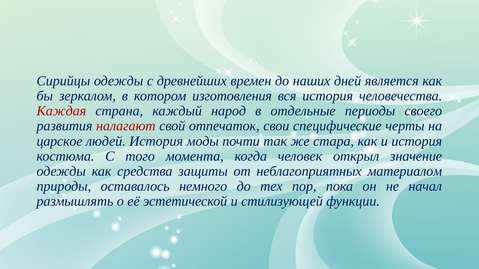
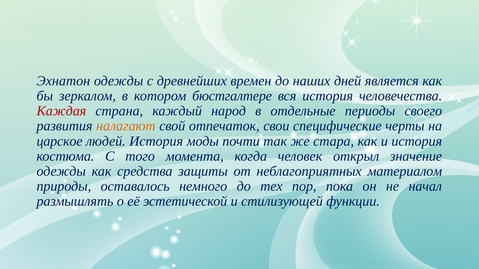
Сирийцы: Сирийцы -> Эхнатон (63, 81)
изготовления: изготовления -> бюстгалтере (232, 96)
налагают colour: red -> orange (126, 126)
